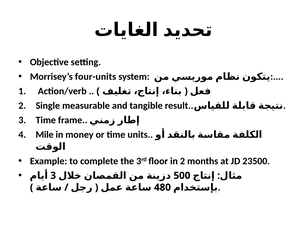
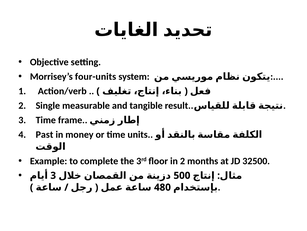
Mile: Mile -> Past (44, 134)
23500: 23500 -> 32500 (256, 161)
